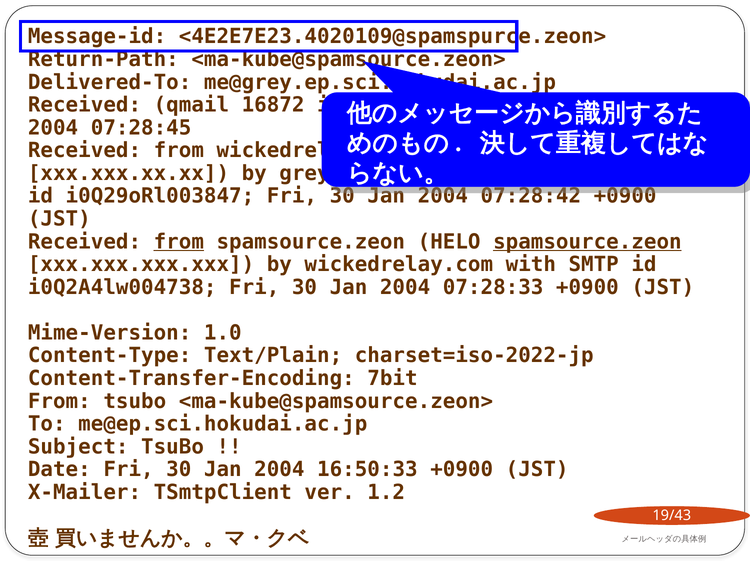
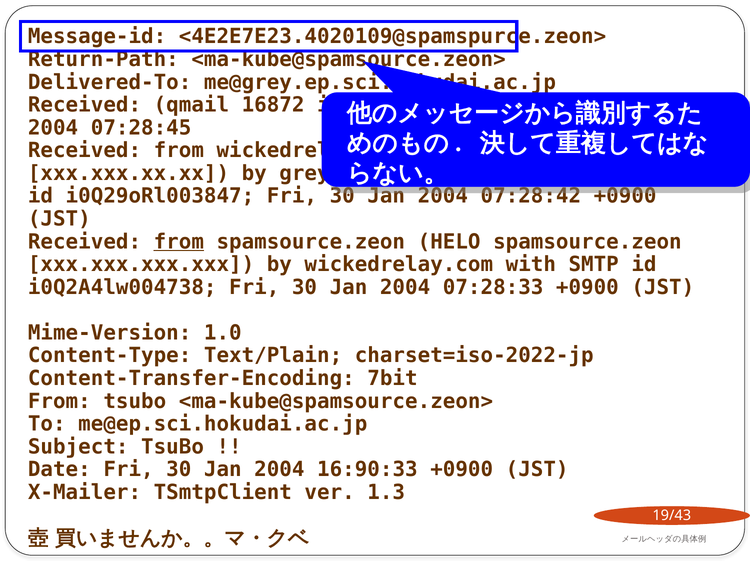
spamsource.zeon underline: present -> none (587, 241)
16:50:33: 16:50:33 -> 16:90:33 (367, 469)
1.2: 1.2 -> 1.3 (386, 492)
